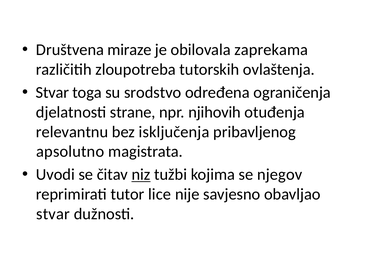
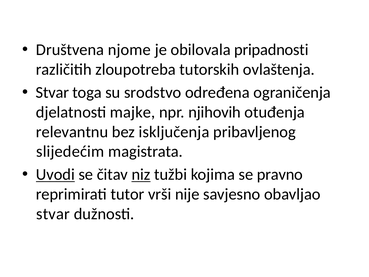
miraze: miraze -> njome (129, 50)
zaprekama: zaprekama -> pripadnosti (271, 50)
strane: strane -> majke (133, 112)
apsolutno: apsolutno -> slijedećim (70, 151)
Uvodi underline: none -> present (55, 174)
njegov: njegov -> pravno (280, 174)
lice: lice -> vrši (160, 194)
